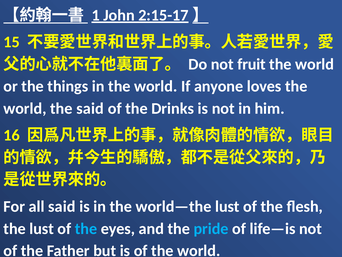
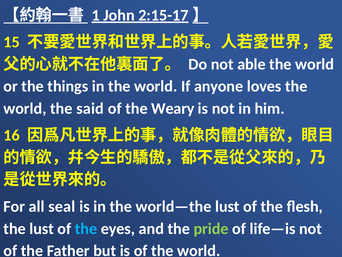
fruit: fruit -> able (252, 64)
Drinks: Drinks -> Weary (173, 108)
all said: said -> seal (62, 206)
pride colour: light blue -> light green (211, 228)
